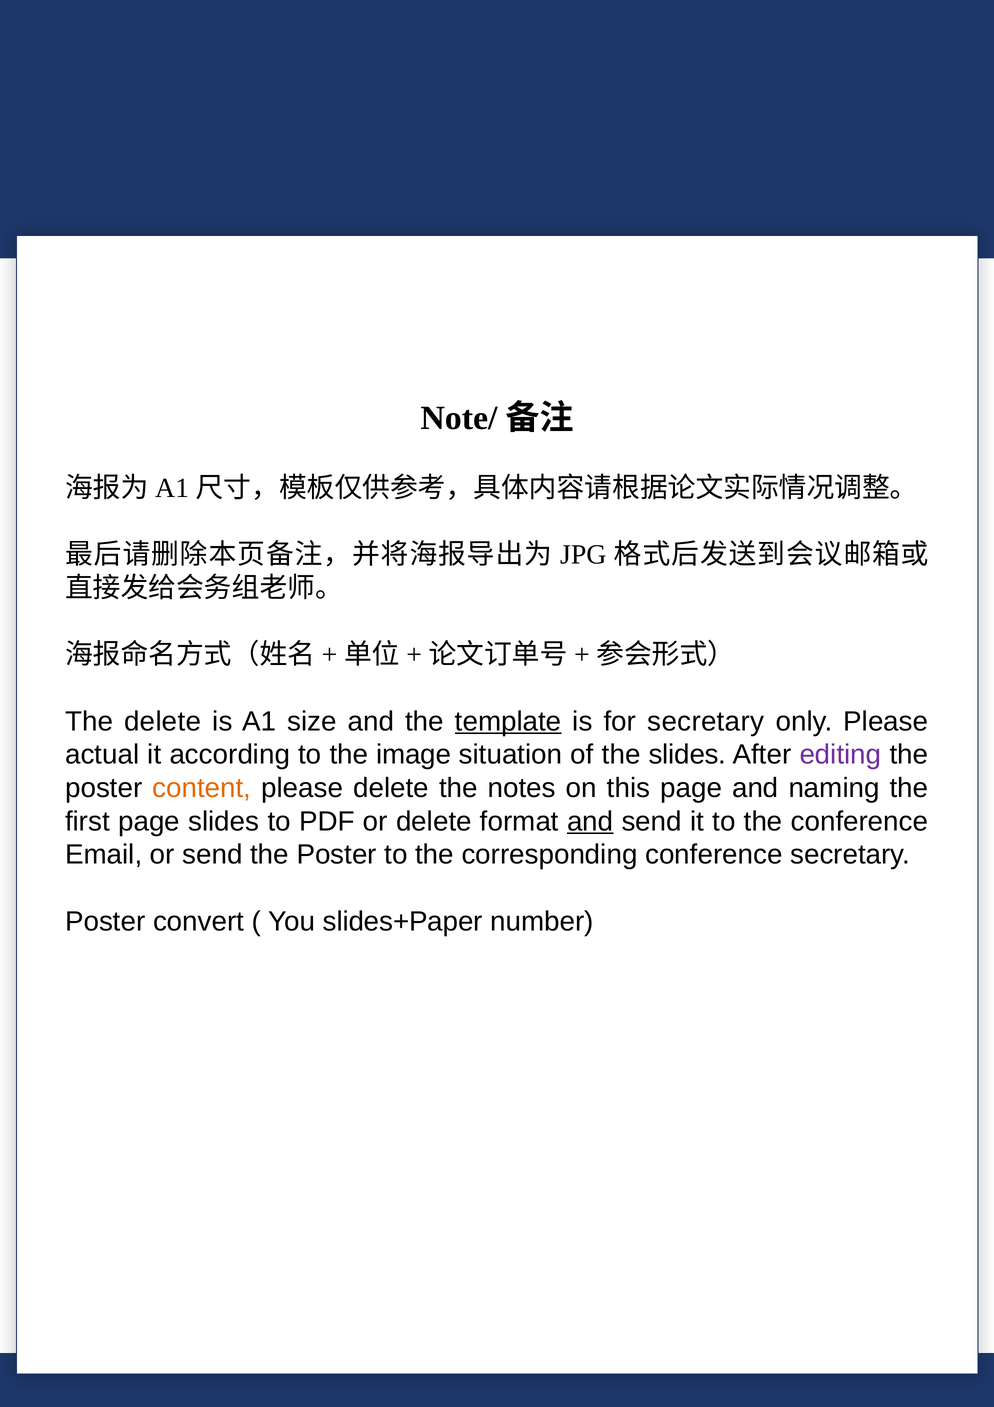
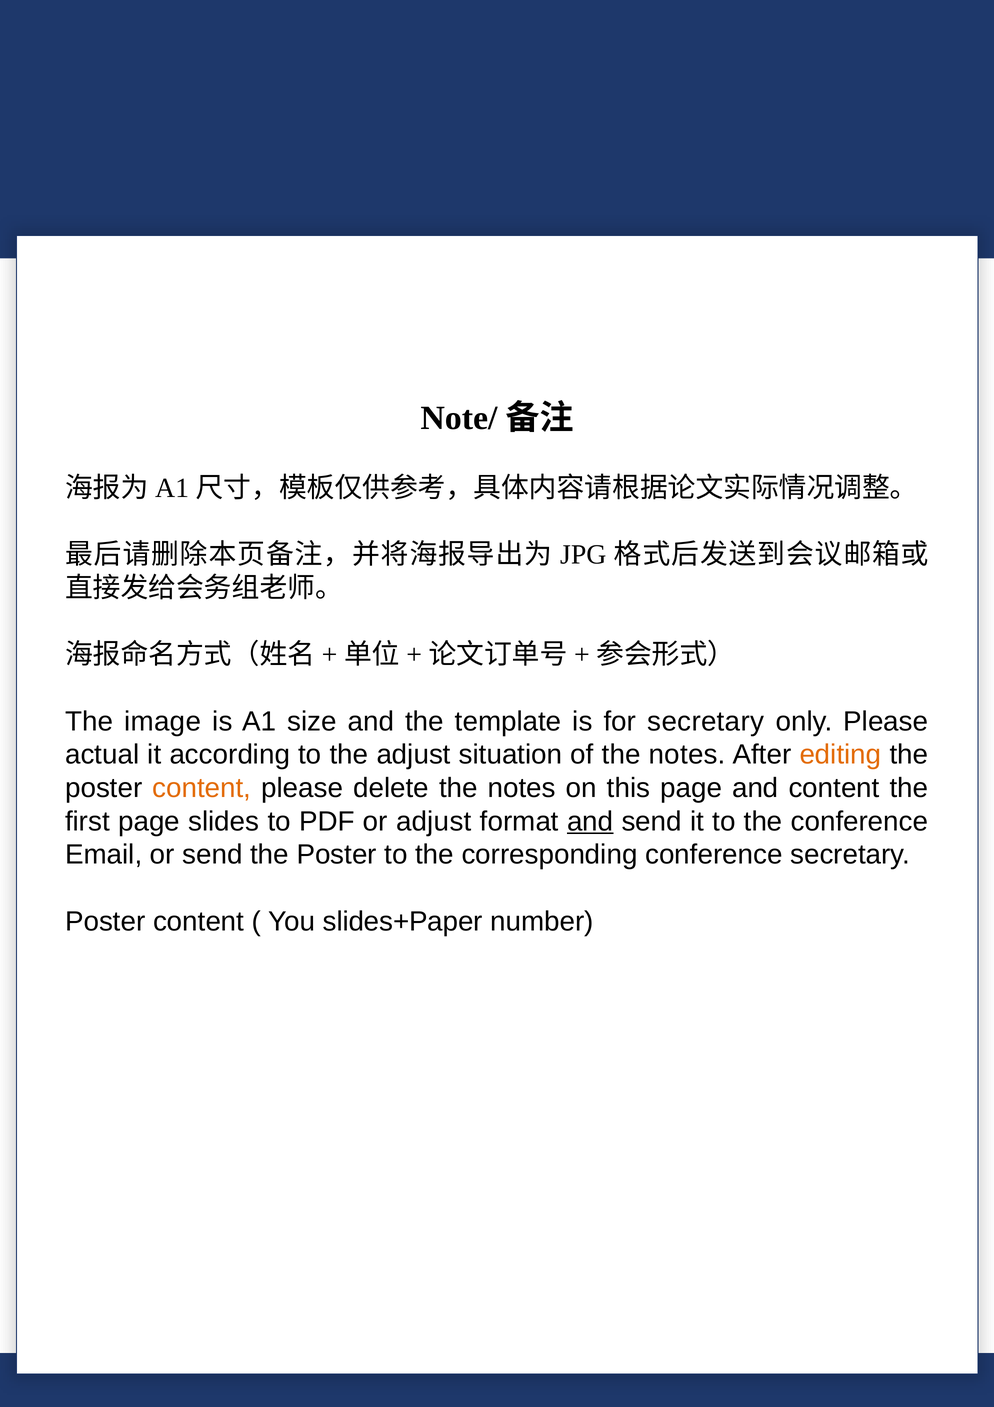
The delete: delete -> image (163, 722)
template underline: present -> none (508, 722)
the image: image -> adjust (414, 755)
of the slides: slides -> notes (687, 755)
editing colour: purple -> orange (840, 755)
and naming: naming -> content (834, 788)
or delete: delete -> adjust (434, 822)
convert: convert -> content (199, 922)
